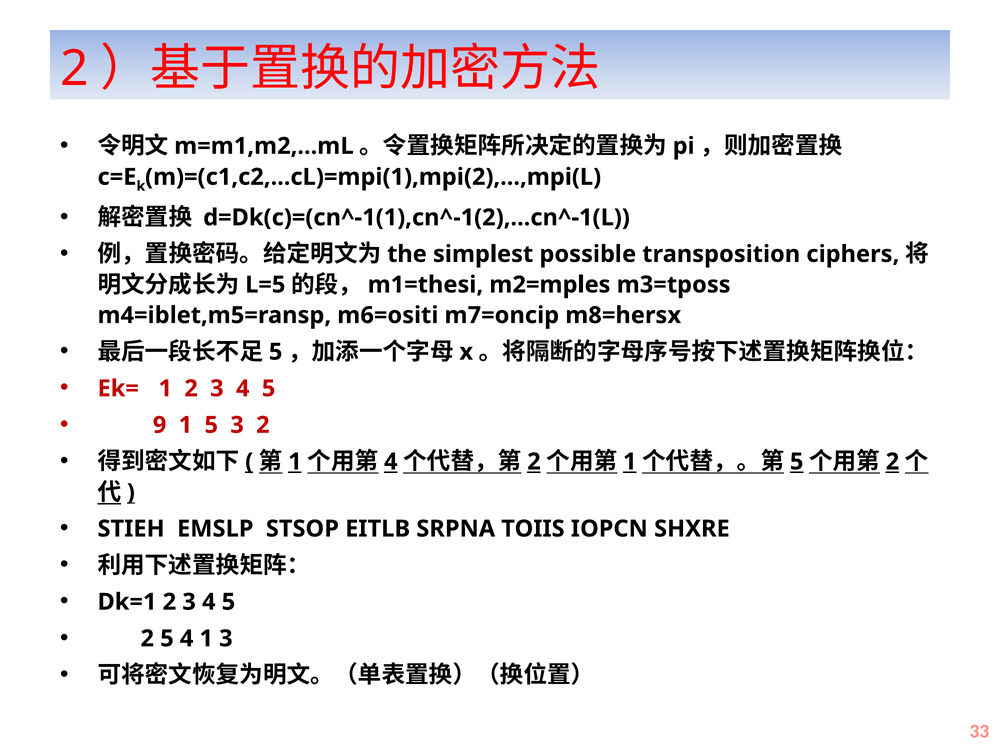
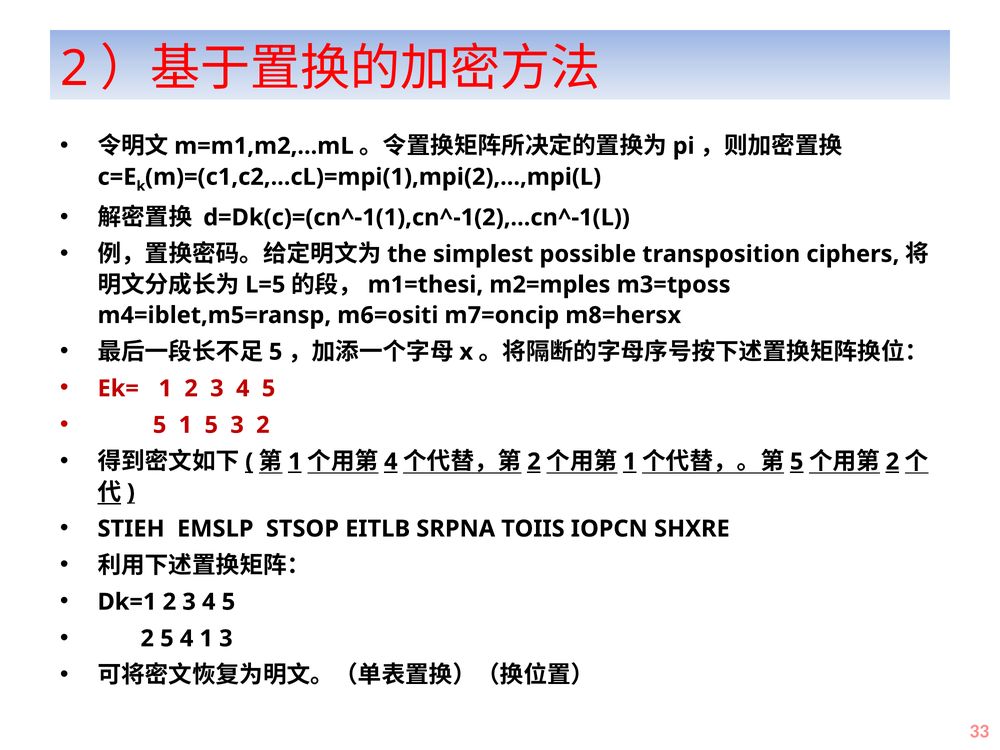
9: 9 -> 5 (160, 425)
